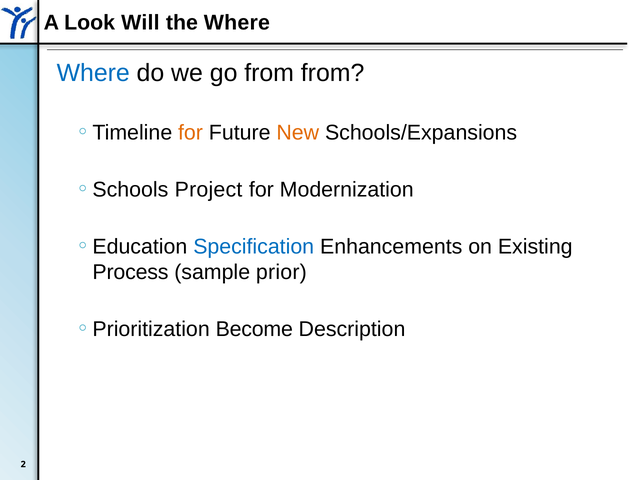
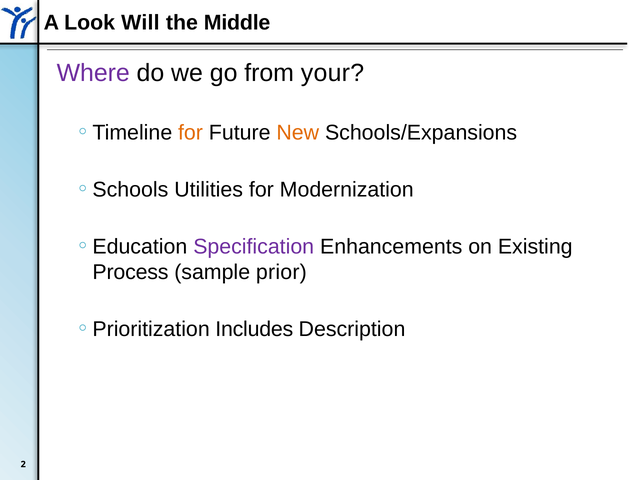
the Where: Where -> Middle (237, 23)
Where colour: blue -> purple (93, 73)
from from: from -> your (332, 73)
Project: Project -> Utilities (209, 190)
Specification colour: blue -> purple (254, 247)
Become: Become -> Includes (254, 329)
